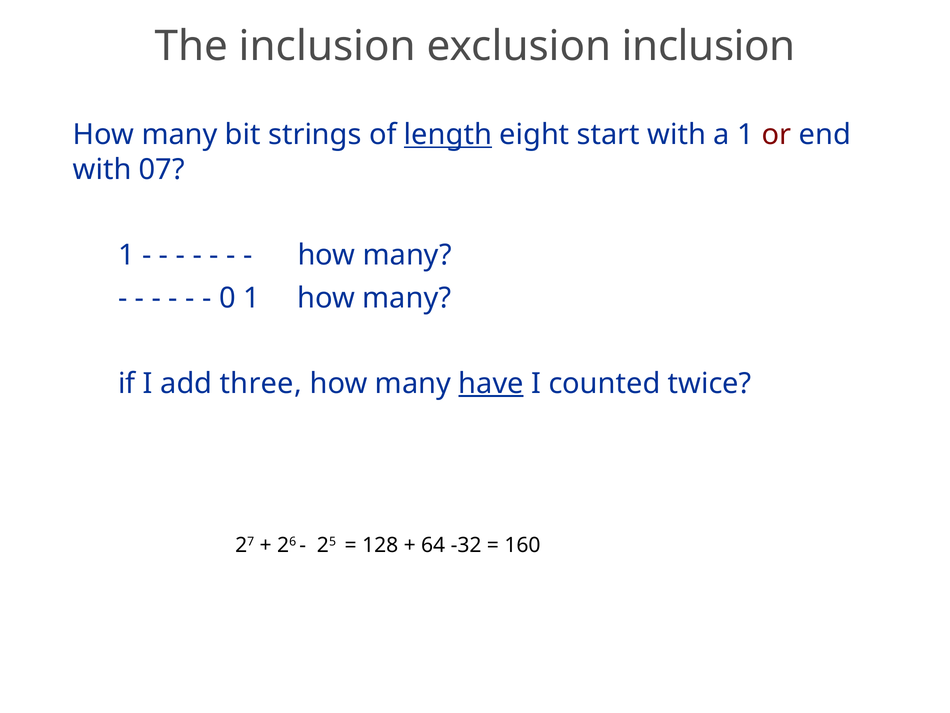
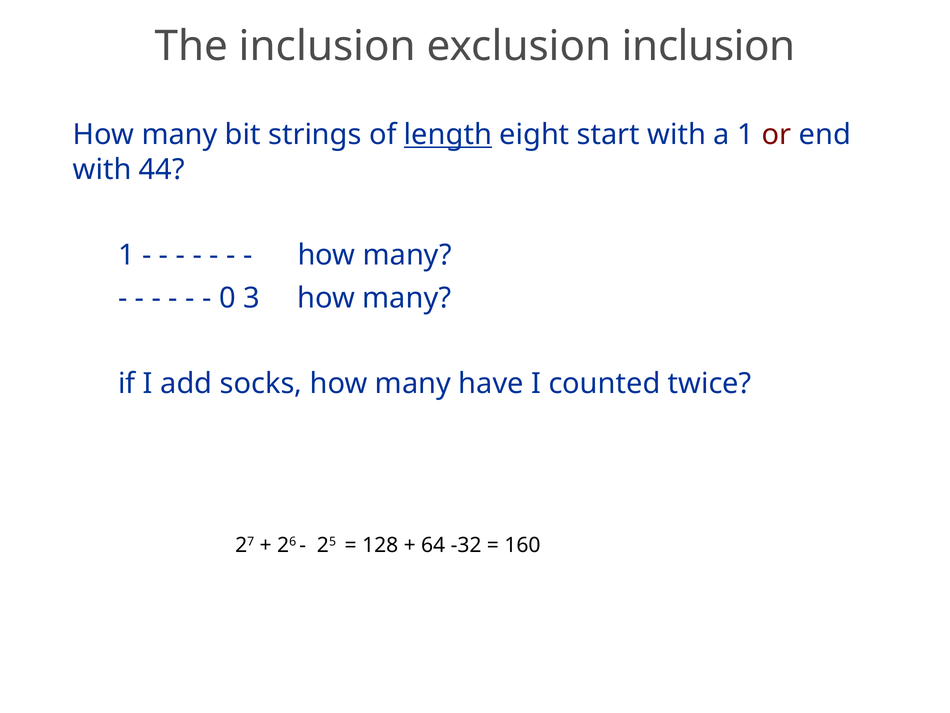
07: 07 -> 44 (162, 170)
0 1: 1 -> 3 (251, 298)
three: three -> socks (261, 383)
have underline: present -> none (491, 383)
